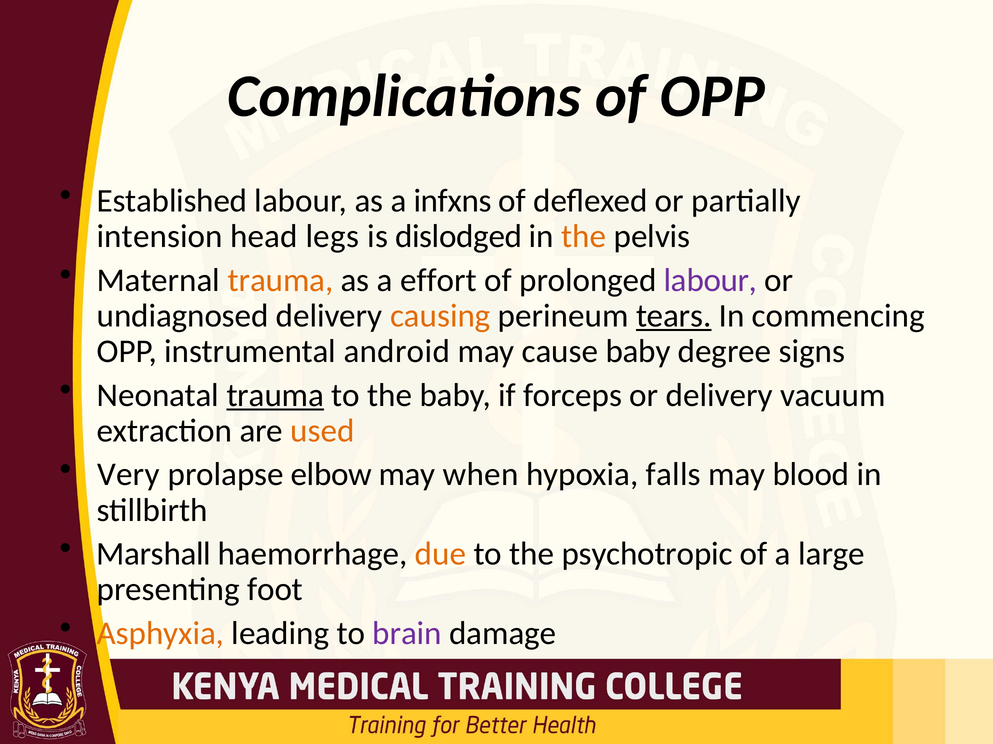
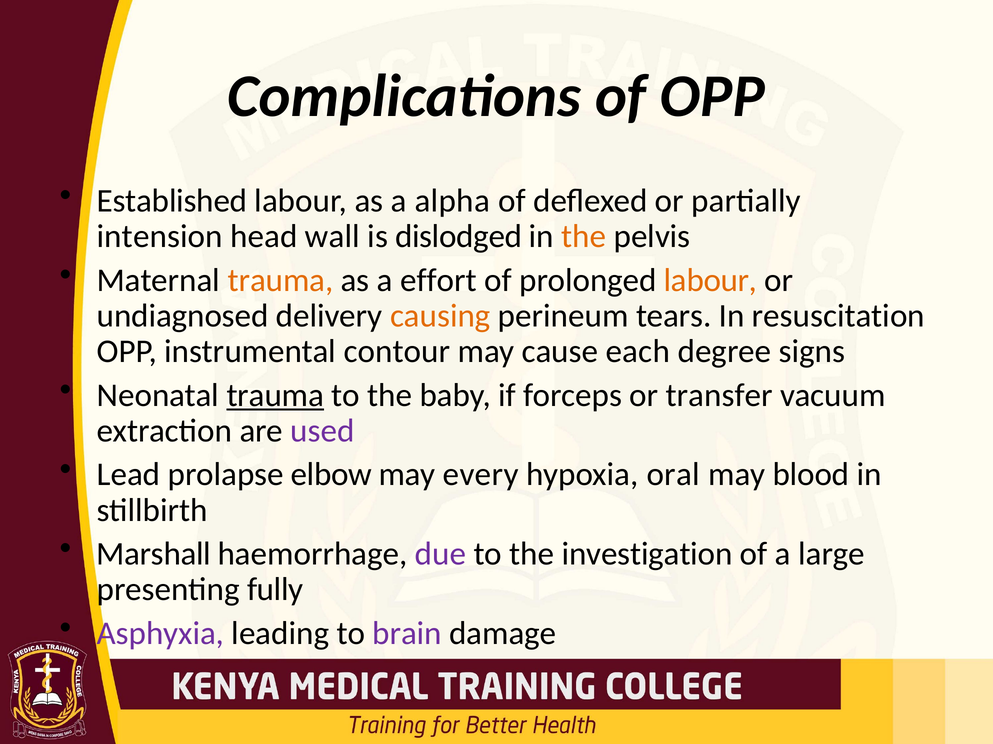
infxns: infxns -> alpha (452, 201)
legs: legs -> wall (332, 237)
labour colour: purple -> orange (710, 280)
tears underline: present -> none (674, 316)
commencing: commencing -> resuscitation (838, 316)
android: android -> contour (397, 352)
cause baby: baby -> each (638, 352)
or delivery: delivery -> transfer (719, 396)
used colour: orange -> purple (323, 431)
Very: Very -> Lead (129, 475)
when: when -> every (481, 475)
falls: falls -> oral (673, 475)
due colour: orange -> purple (440, 554)
psychotropic: psychotropic -> investigation (647, 554)
foot: foot -> fully (275, 590)
Asphyxia colour: orange -> purple (160, 634)
